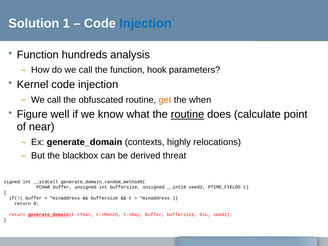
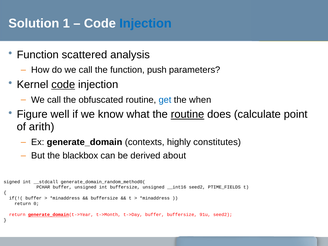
hundreds: hundreds -> scattered (84, 55)
hook: hook -> push (157, 70)
code underline: none -> present (63, 85)
get colour: orange -> blue (165, 100)
near: near -> arith (42, 127)
relocations: relocations -> constitutes (217, 142)
threat: threat -> about (174, 156)
